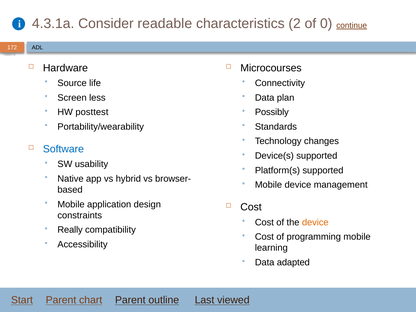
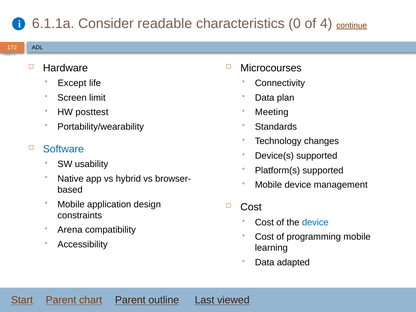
4.3.1a: 4.3.1a -> 6.1.1a (53, 23)
2: 2 -> 0 (295, 23)
0: 0 -> 4 (326, 23)
Source: Source -> Except (72, 83)
less: less -> limit (97, 98)
Possibly: Possibly -> Meeting (272, 112)
device colour: orange -> blue (315, 222)
Really: Really -> Arena (70, 230)
